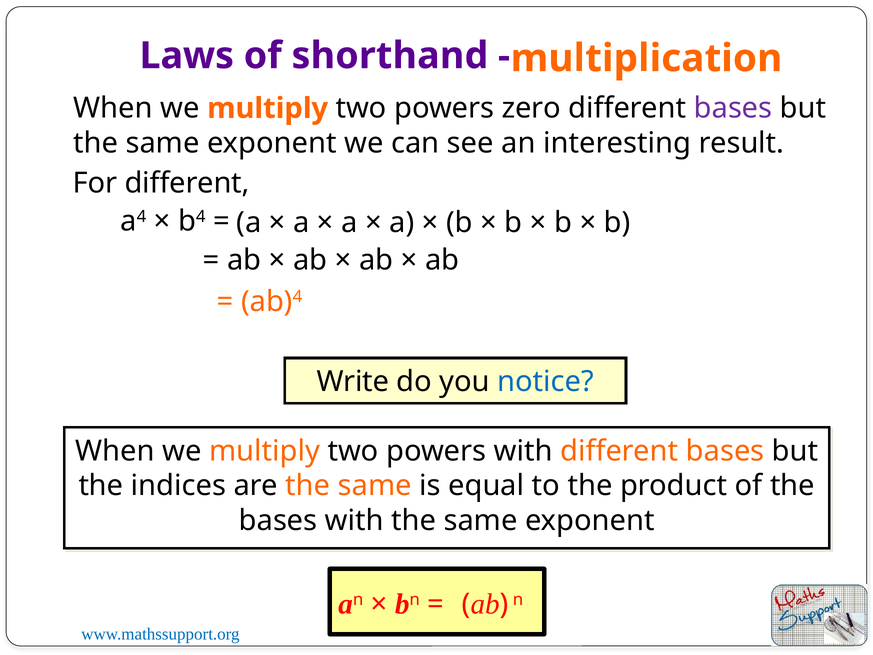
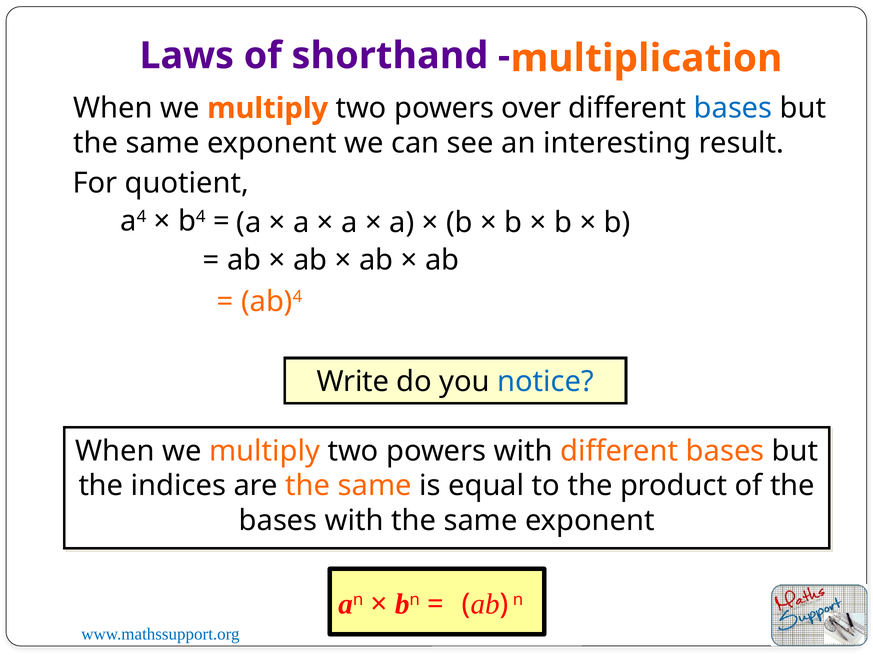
zero: zero -> over (531, 108)
bases colour: purple -> blue (733, 108)
For different: different -> quotient (187, 183)
